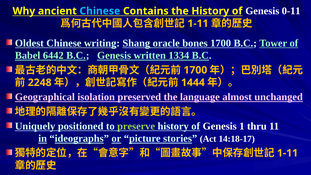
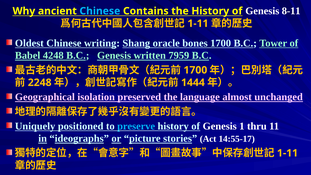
0-11: 0-11 -> 8-11 (291, 11)
6442: 6442 -> 4248 (53, 56)
1334: 1334 -> 7959 (179, 56)
preserve colour: light green -> light blue (136, 126)
14:18-17: 14:18-17 -> 14:55-17 (237, 139)
